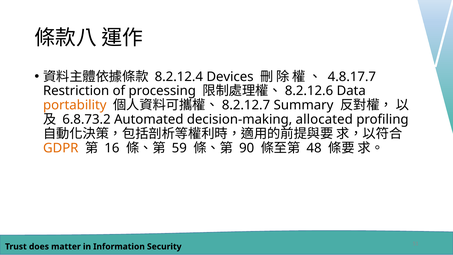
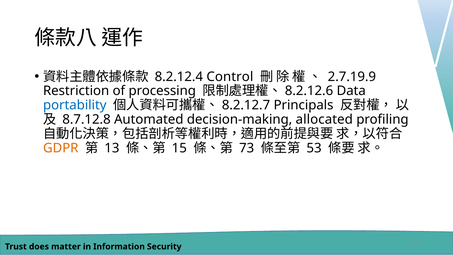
Devices: Devices -> Control (230, 77)
4.8.17.7: 4.8.17.7 -> 2.7.19.9 (352, 77)
portability colour: orange -> blue (75, 105)
Summary: Summary -> Principals (304, 105)
6.8.73.2: 6.8.73.2 -> 8.7.12.8 (87, 119)
16: 16 -> 13 (112, 148)
59: 59 -> 15 (179, 148)
90: 90 -> 73 (247, 148)
48: 48 -> 53 (314, 148)
